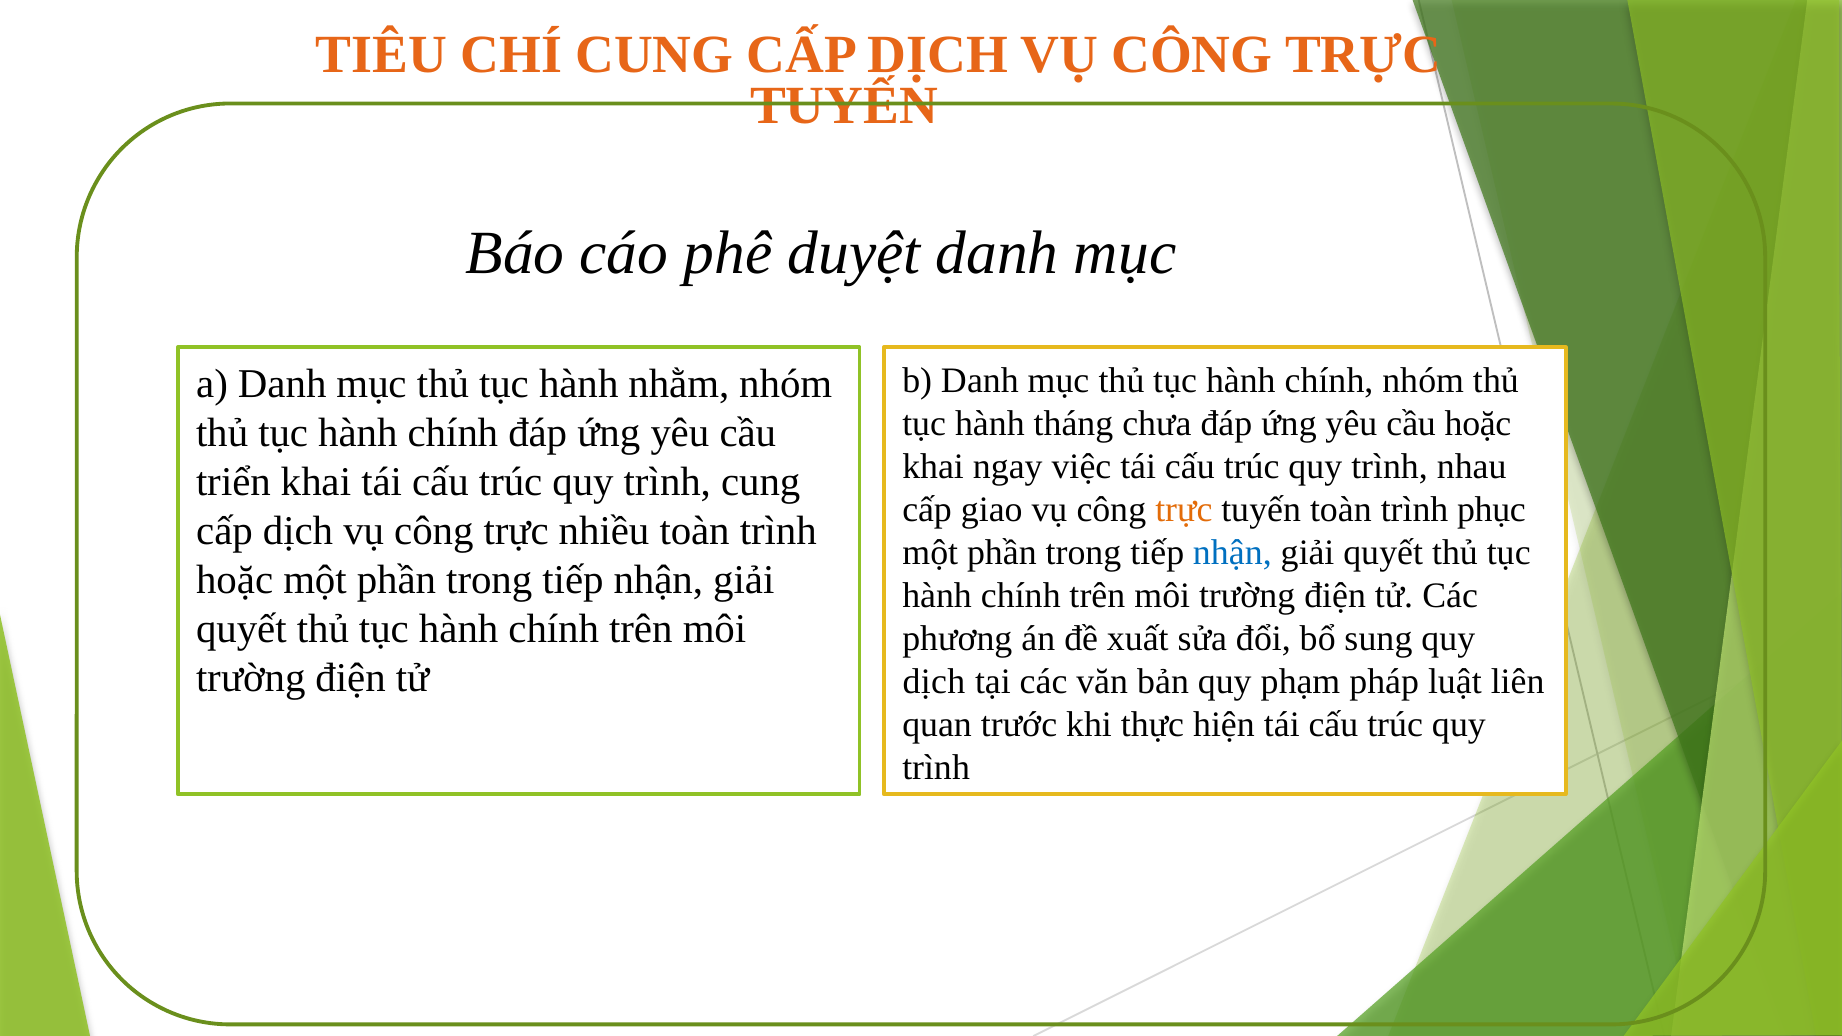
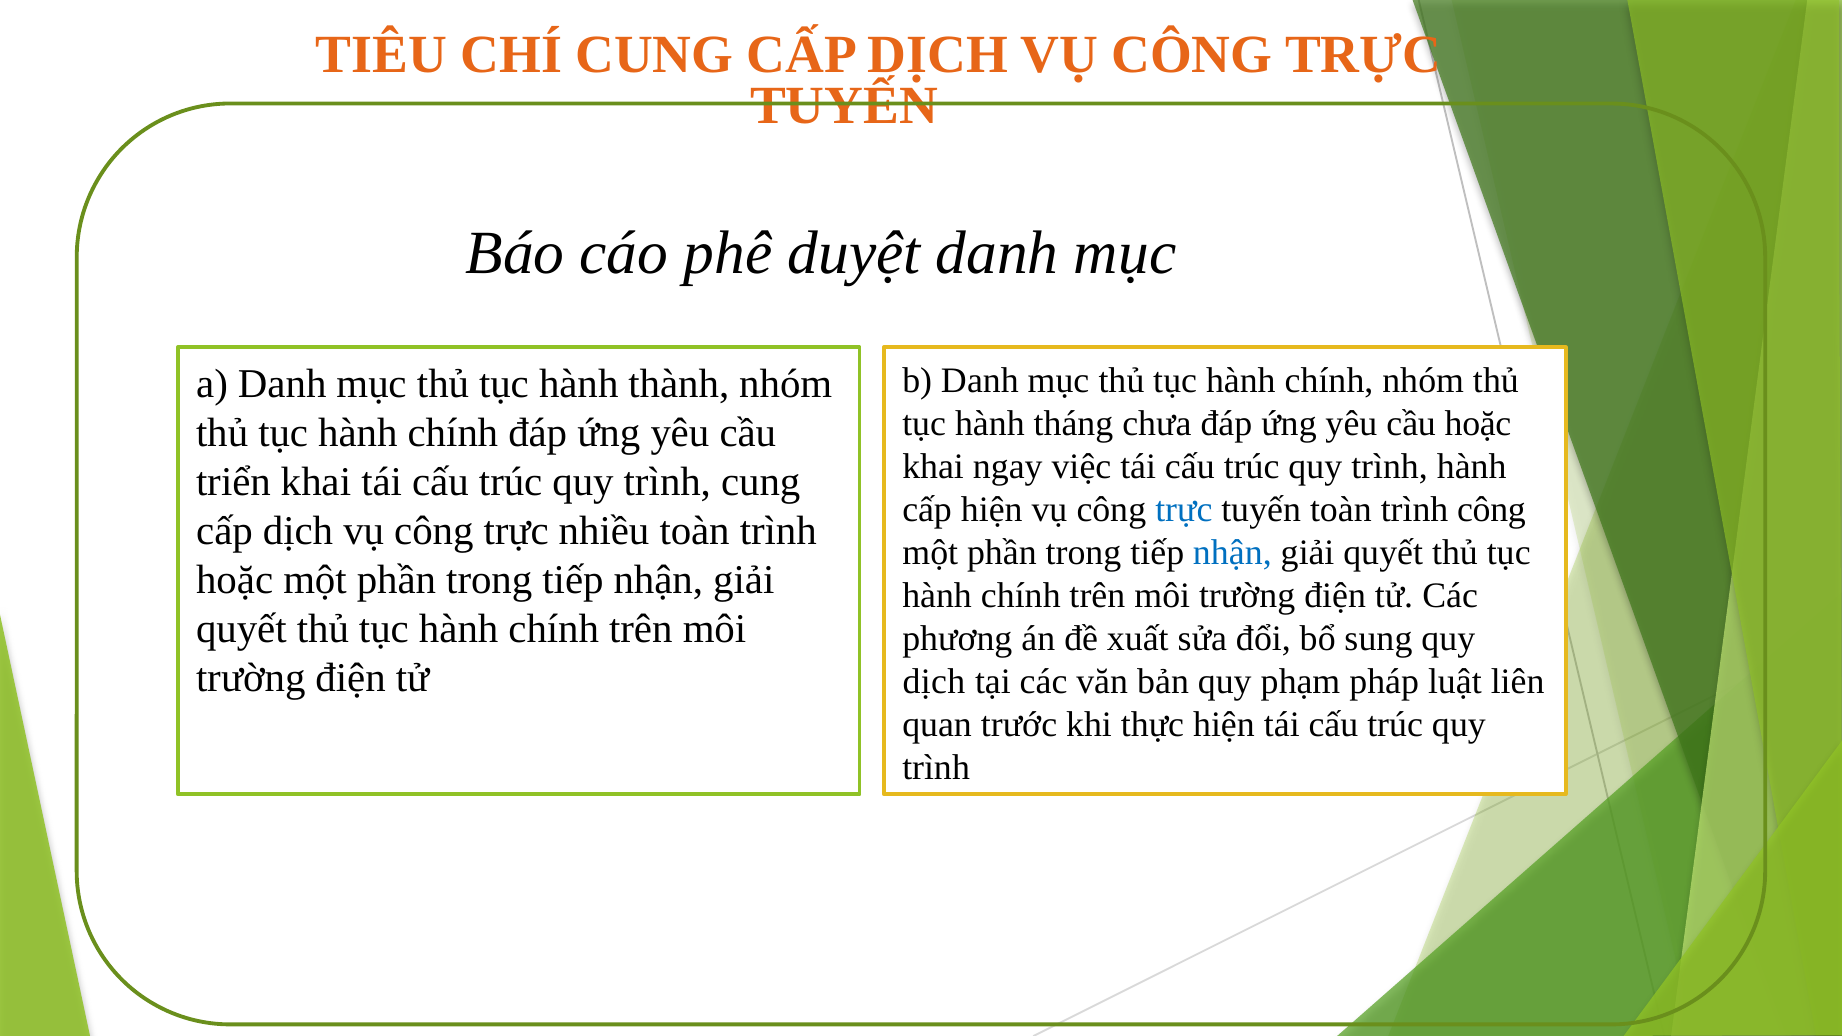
nhằm: nhằm -> thành (679, 384)
trình nhau: nhau -> hành (1472, 467)
cấp giao: giao -> hiện (992, 510)
trực colour: orange -> blue (1184, 510)
trình phục: phục -> công (1491, 510)
